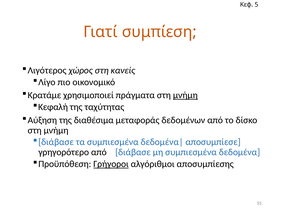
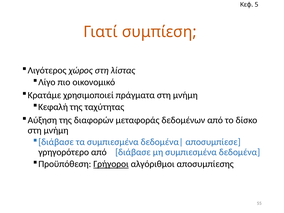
κανείς: κανείς -> λίστας (123, 70)
μνήμη underline: present -> none (185, 95)
διαθέσιμα: διαθέσιμα -> διαφορών (94, 120)
